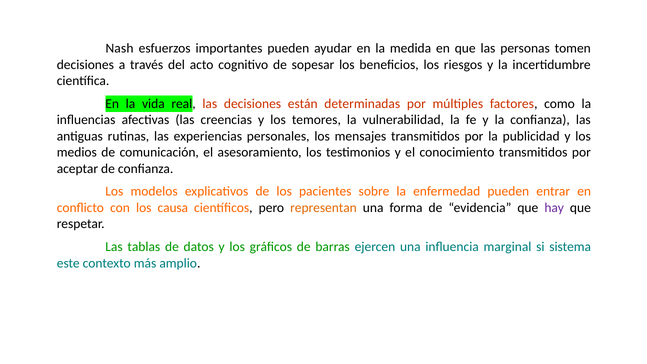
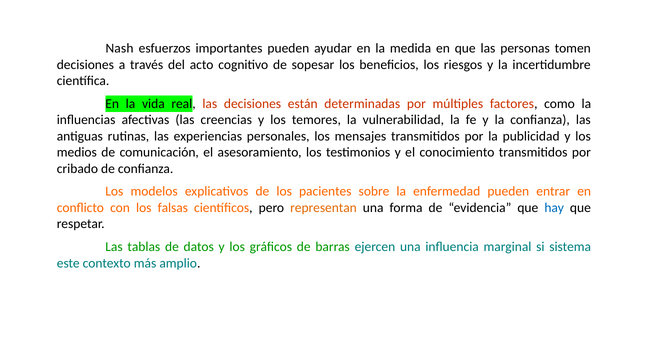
aceptar: aceptar -> cribado (77, 169)
causa: causa -> falsas (173, 208)
hay colour: purple -> blue (554, 208)
